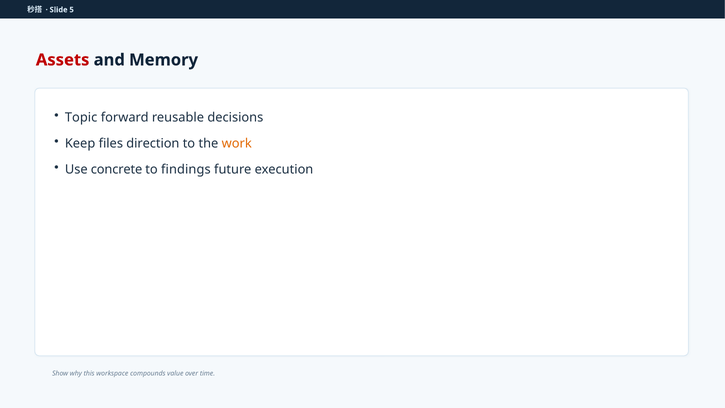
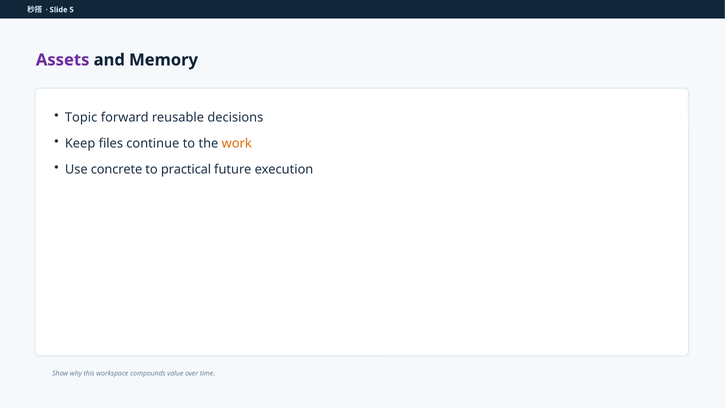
Assets colour: red -> purple (63, 60)
direction: direction -> continue (153, 143)
findings: findings -> practical (186, 169)
